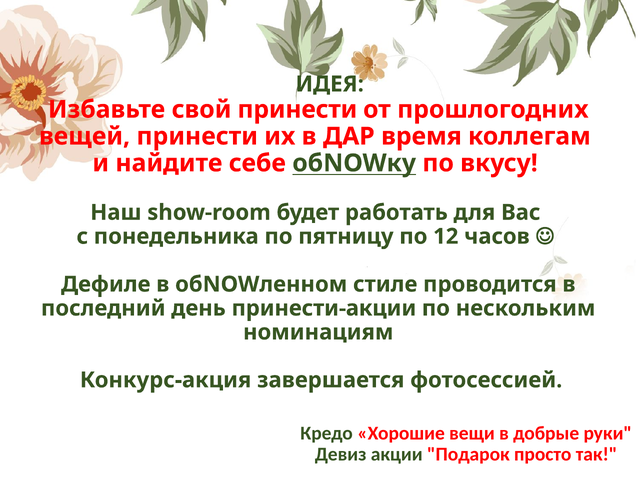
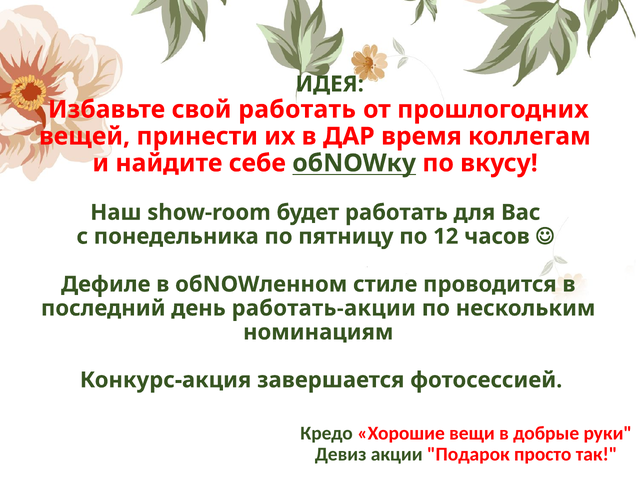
свой принести: принести -> работать (297, 109)
принести-акции: принести-акции -> работать-акции (324, 308)
